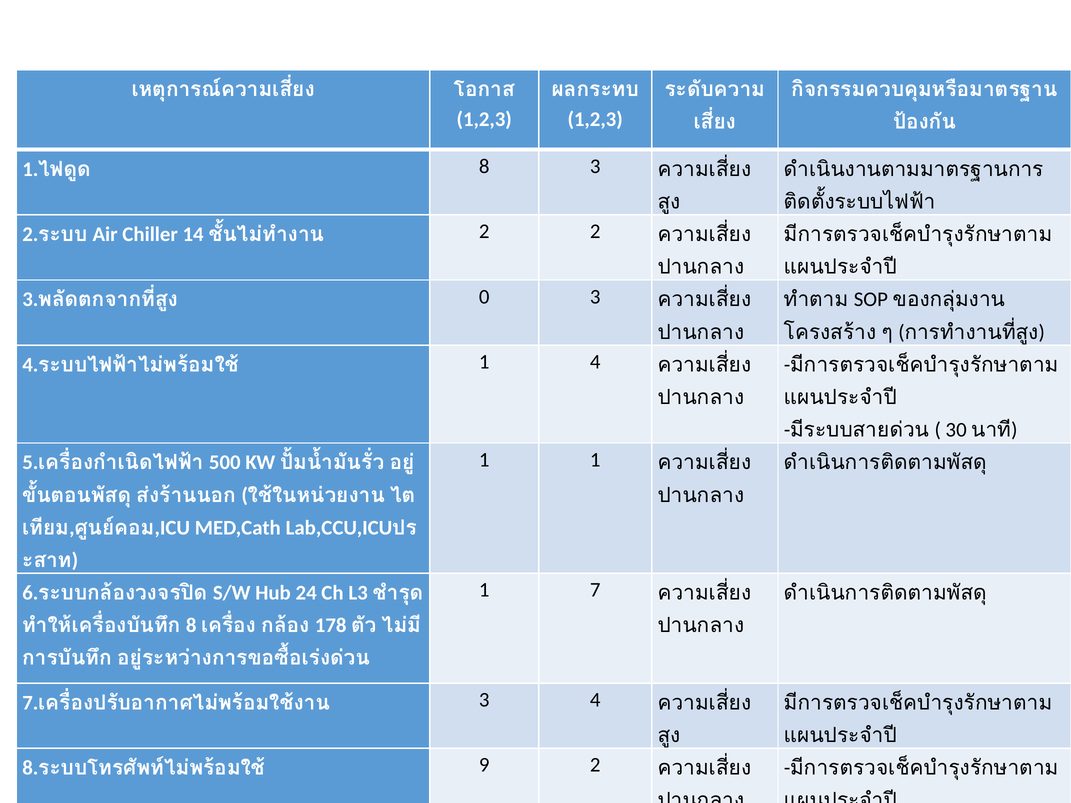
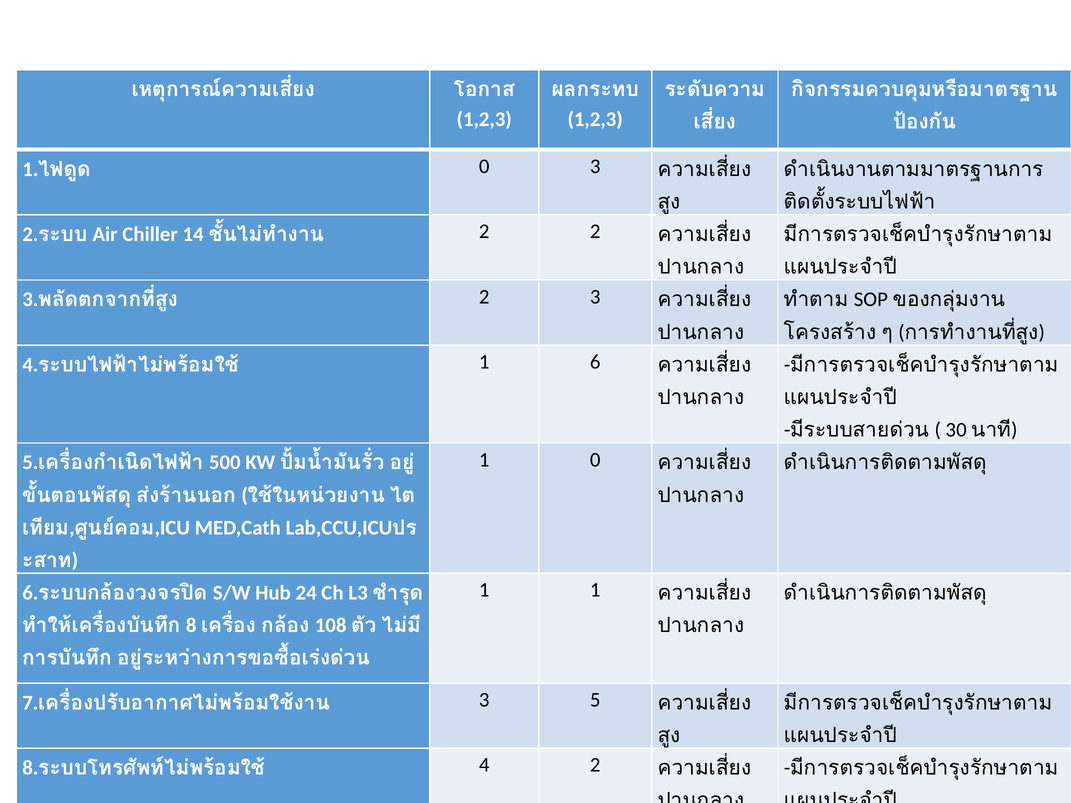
8: 8 -> 0 (484, 166)
0: 0 -> 2 (484, 297)
1 4: 4 -> 6 (595, 362)
1 1: 1 -> 0 (595, 460)
1 7: 7 -> 1 (595, 590)
178: 178 -> 108 (331, 626)
3 4: 4 -> 5 (595, 700)
9: 9 -> 4 (484, 765)
